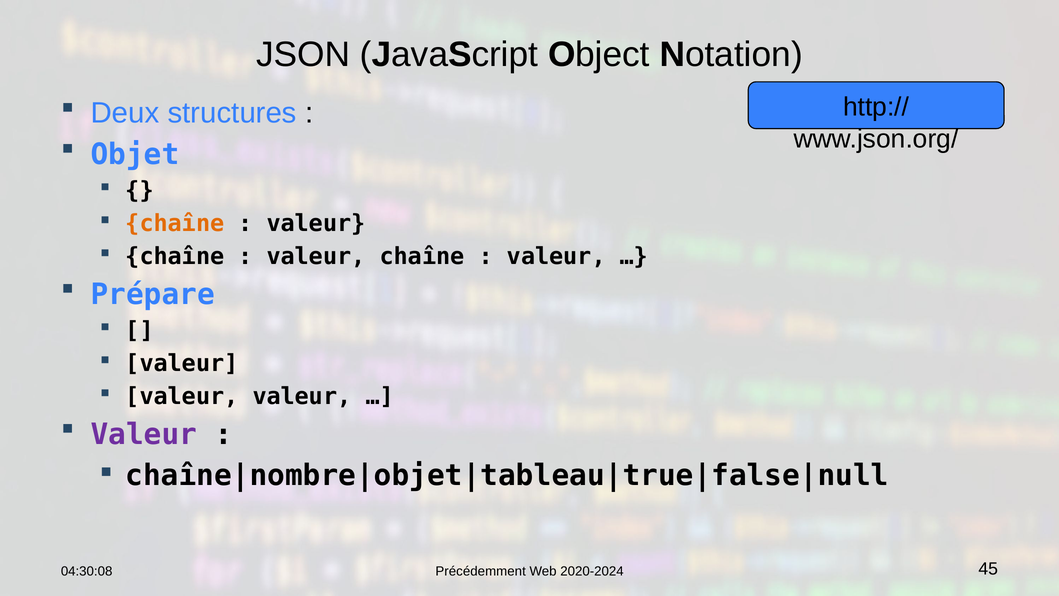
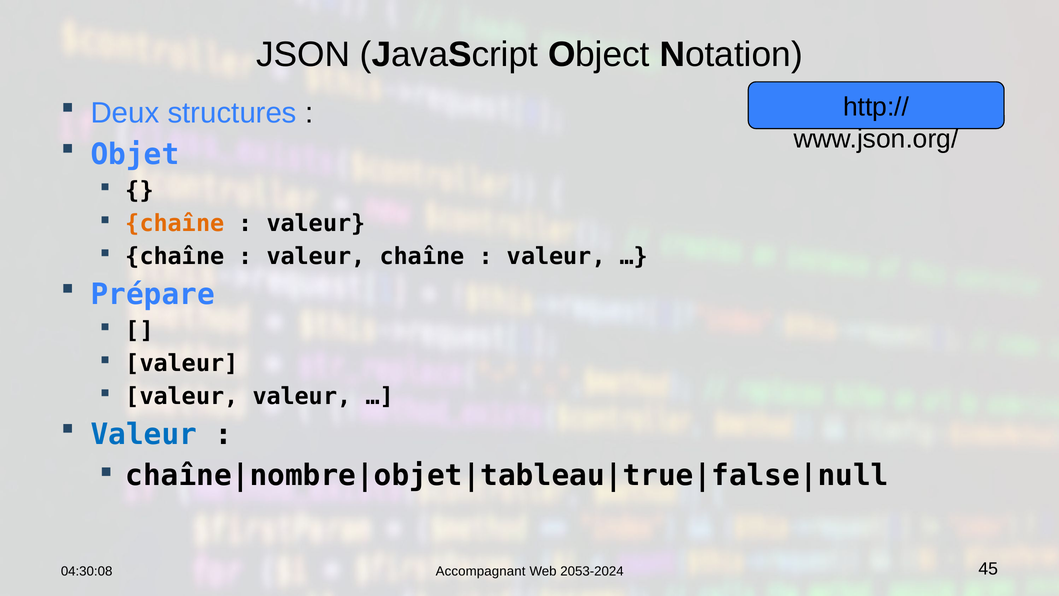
Valeur colour: purple -> blue (144, 434)
Précédemment: Précédemment -> Accompagnant (481, 571)
2020-2024: 2020-2024 -> 2053-2024 (592, 571)
